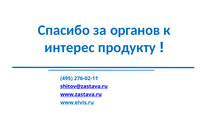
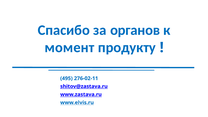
интерес: интерес -> момент (69, 47)
